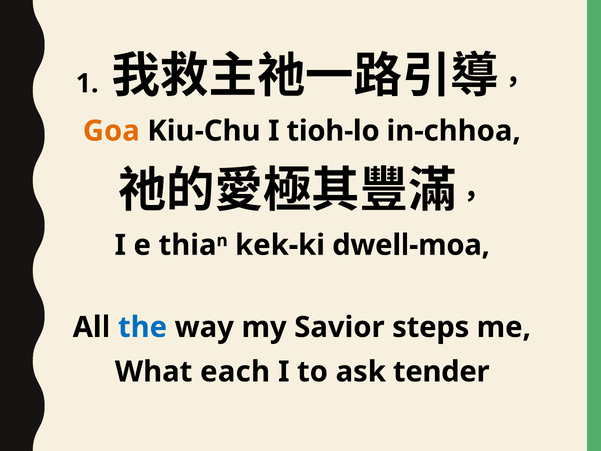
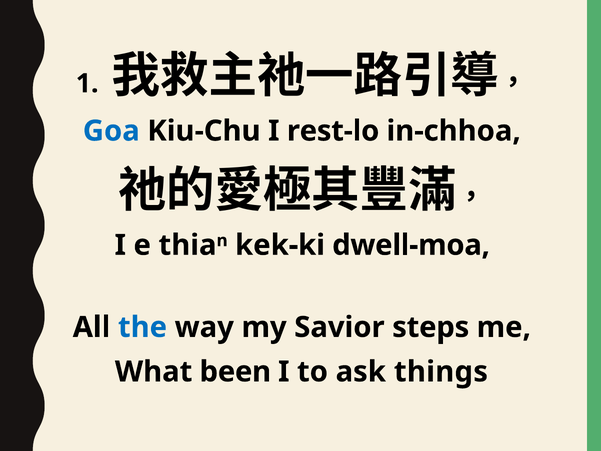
Goa colour: orange -> blue (111, 131)
tioh-lo: tioh-lo -> rest-lo (333, 131)
each: each -> been (235, 372)
tender: tender -> things (441, 372)
